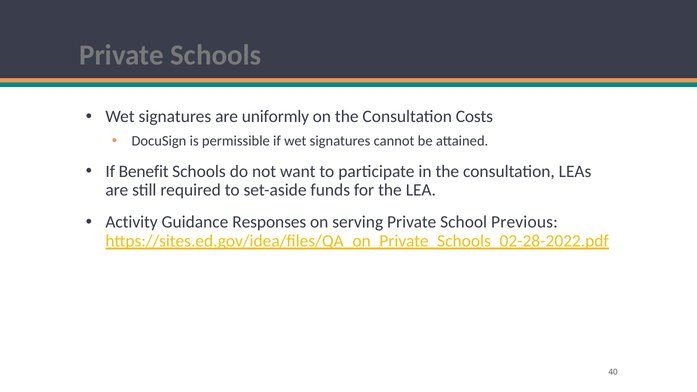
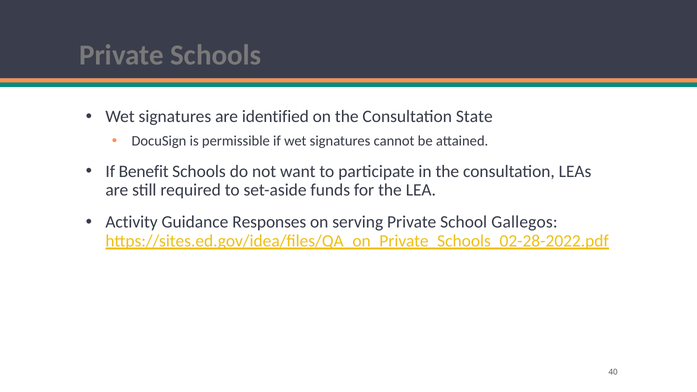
uniformly: uniformly -> identified (275, 116)
Costs: Costs -> State (474, 116)
Previous: Previous -> Gallegos (524, 222)
